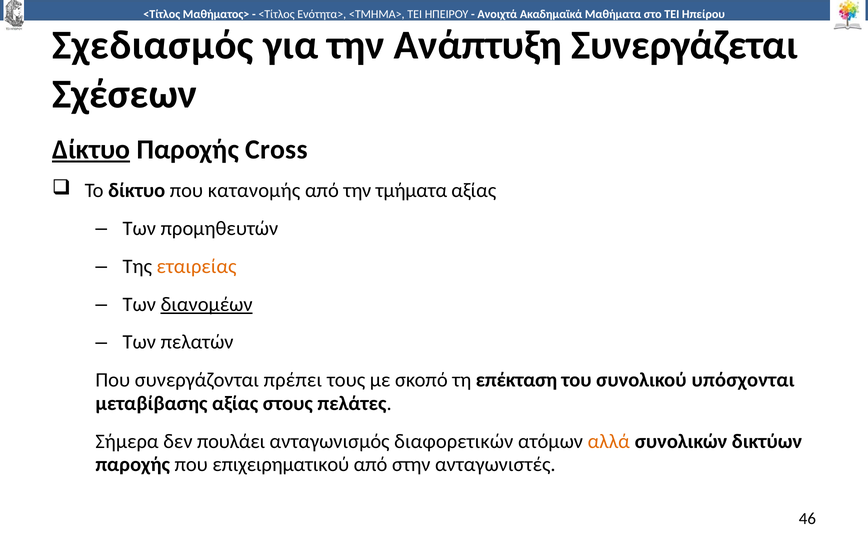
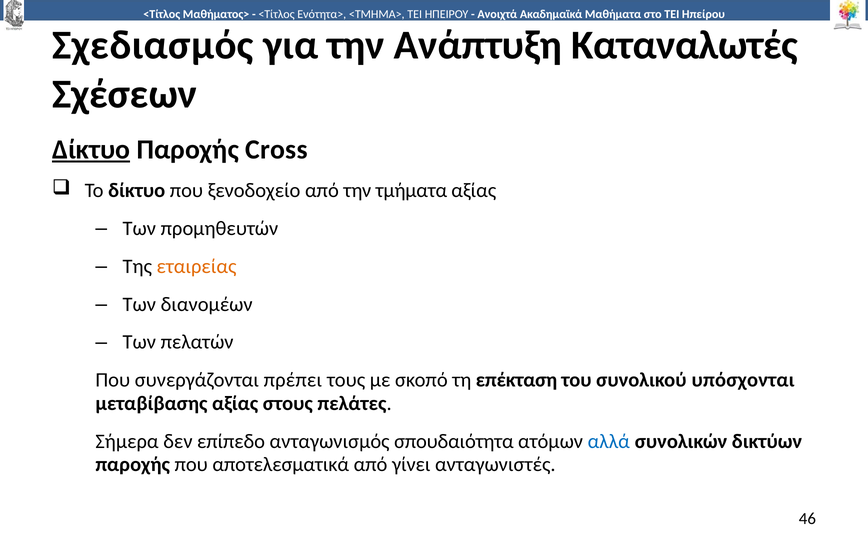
Συνεργάζεται: Συνεργάζεται -> Καταναλωτές (685, 45)
κατανομής: κατανομής -> ξενοδοχείο (254, 191)
διανομέων underline: present -> none (207, 304)
πουλάει: πουλάει -> επίπεδο (231, 441)
διαφορετικών: διαφορετικών -> σπουδαιότητα (454, 441)
αλλά colour: orange -> blue (609, 441)
επιχειρηματικού: επιχειρηματικού -> αποτελεσματικά (281, 464)
στην: στην -> γίνει (411, 464)
